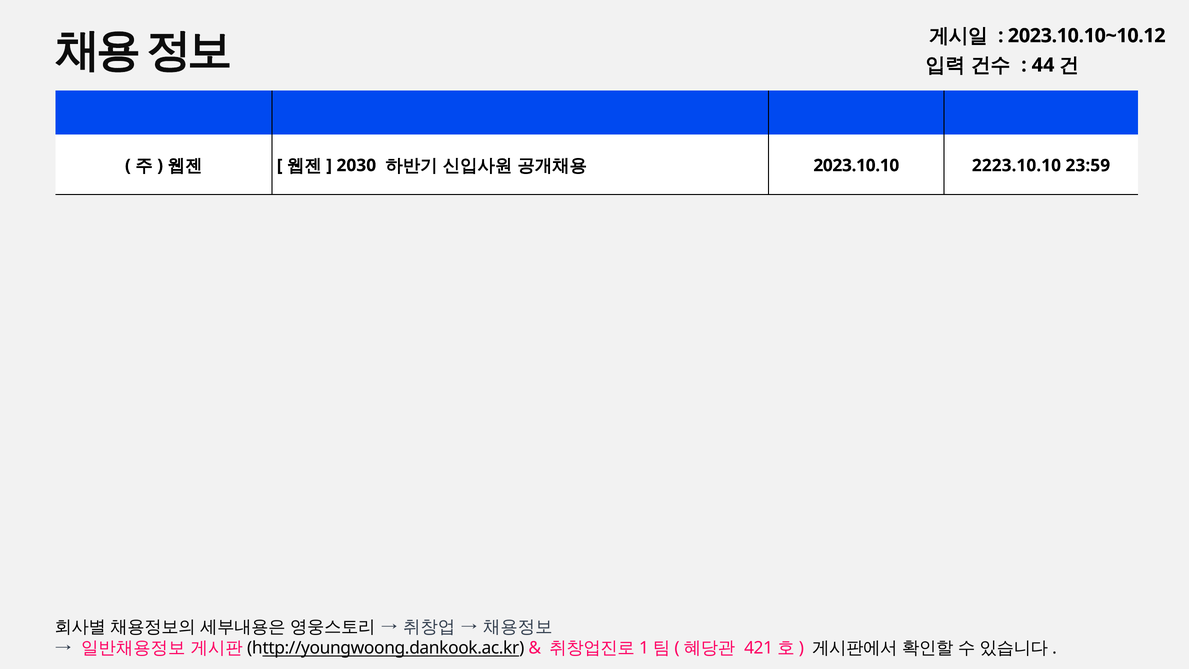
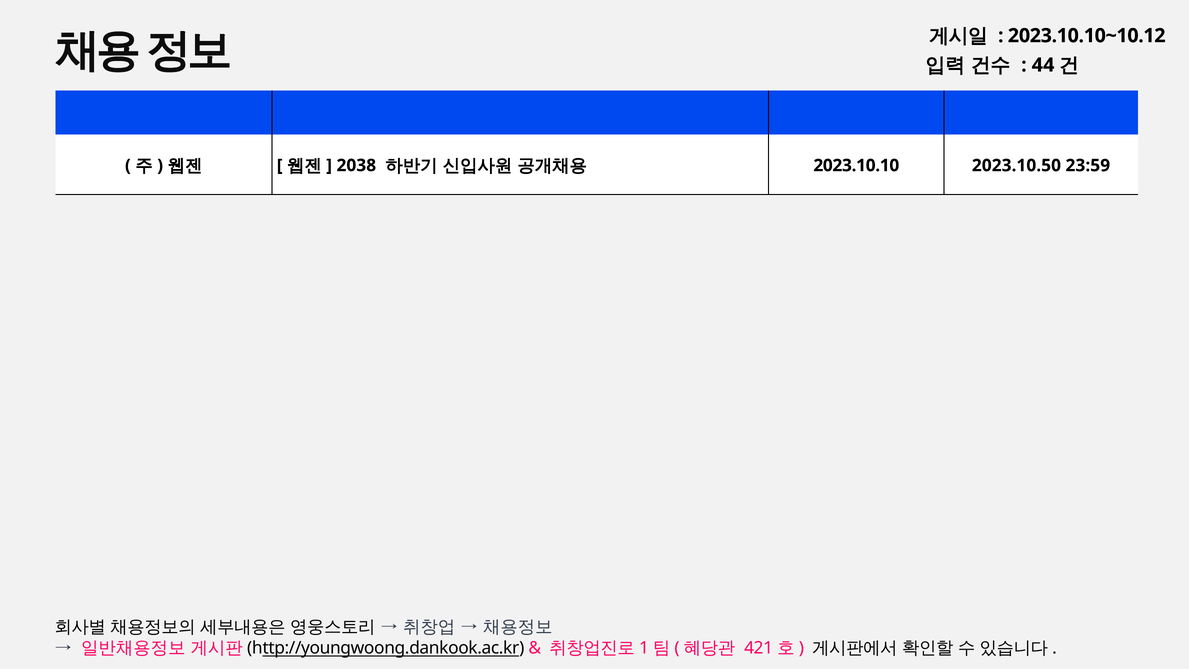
2030: 2030 -> 2038 (356, 165)
2223.10.10: 2223.10.10 -> 2023.10.50 (1016, 165)
